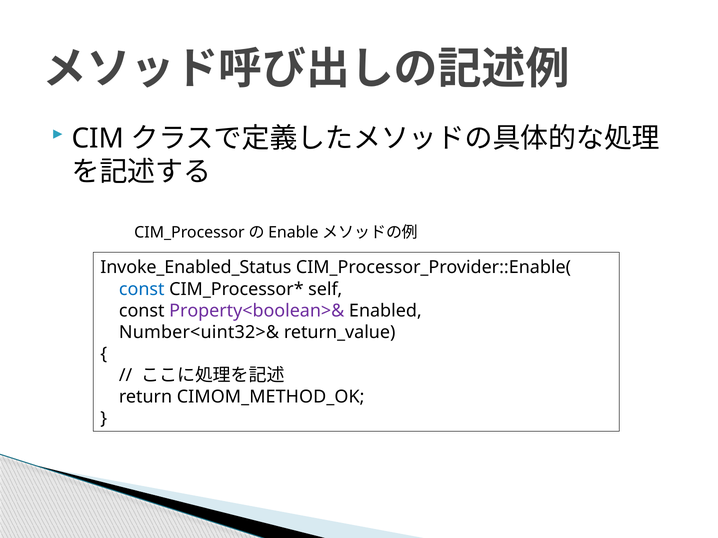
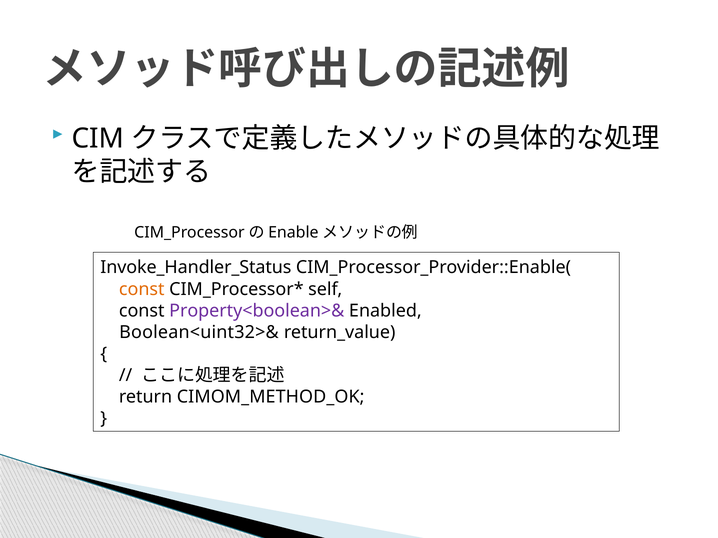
Invoke_Enabled_Status: Invoke_Enabled_Status -> Invoke_Handler_Status (196, 268)
const colour: blue -> orange (142, 289)
Number<uint32>&: Number<uint32>& -> Boolean<uint32>& (199, 332)
